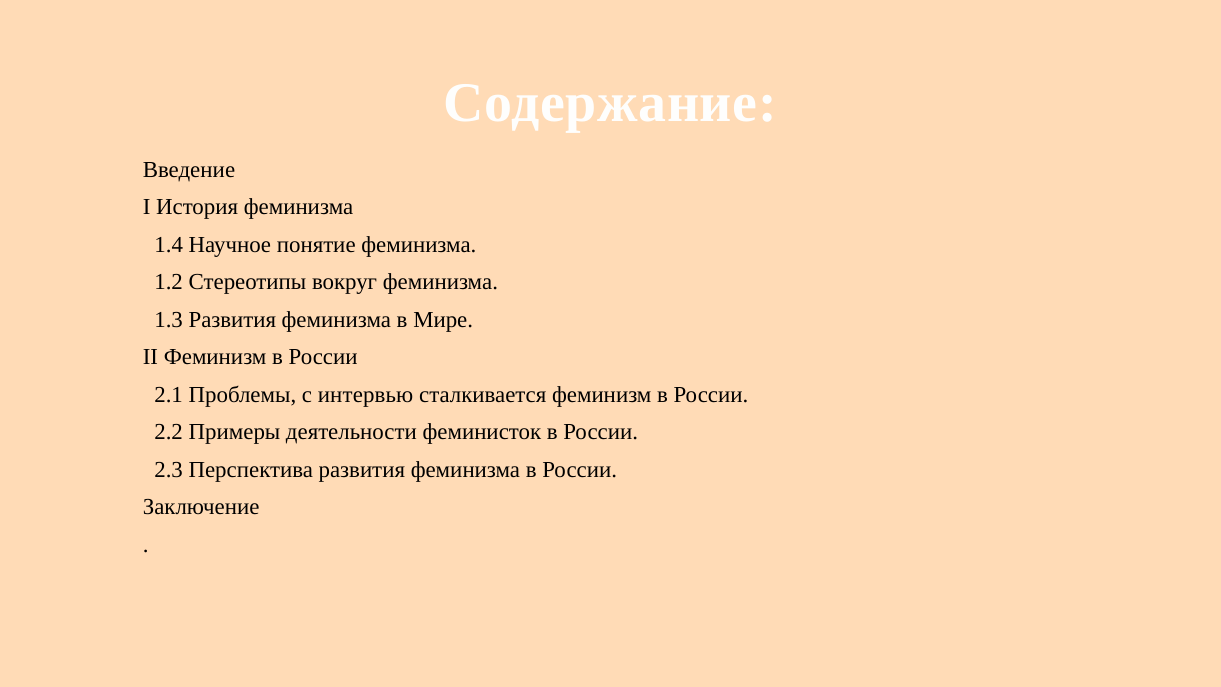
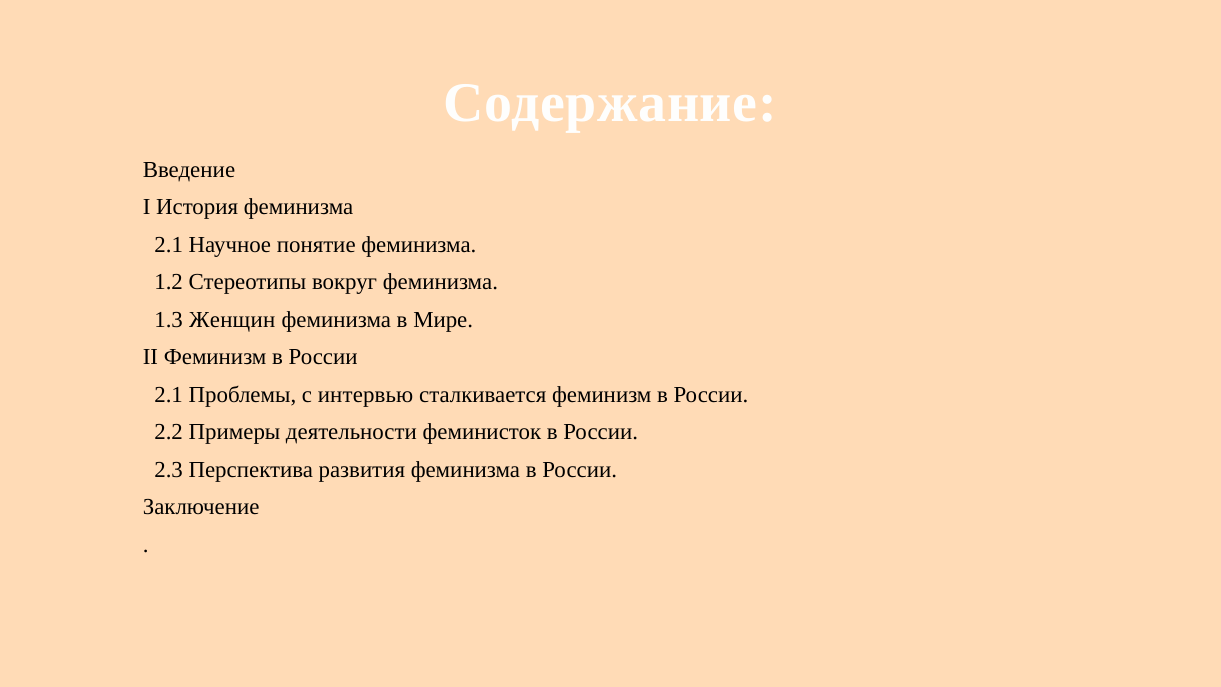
1.4: 1.4 -> 2.1 (169, 245)
1.3 Развития: Развития -> Женщин (232, 320)
